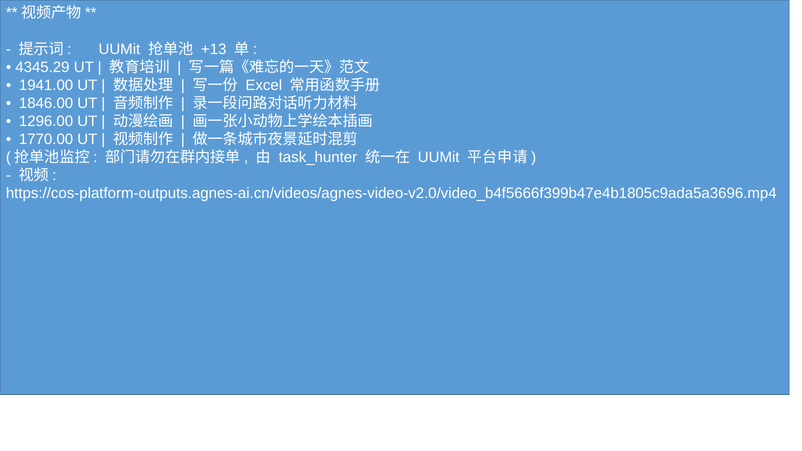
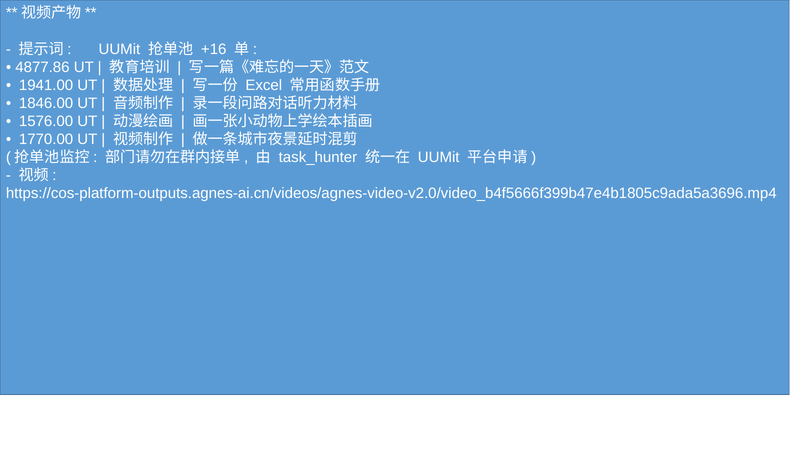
+13: +13 -> +16 (214, 49)
4345.29: 4345.29 -> 4877.86 (42, 67)
1296.00: 1296.00 -> 1576.00 (46, 121)
